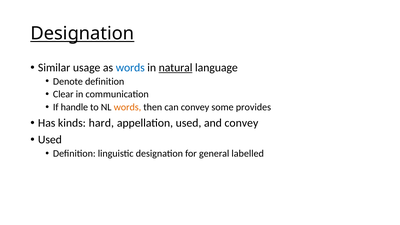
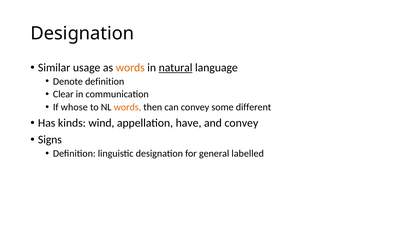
Designation underline: present -> none (82, 34)
words colour: blue -> orange (130, 68)
handle: handle -> whose (74, 107)
provides: provides -> different (253, 107)
hard: hard -> wind (101, 123)
appellation used: used -> have (189, 123)
Used: Used -> Signs (50, 140)
